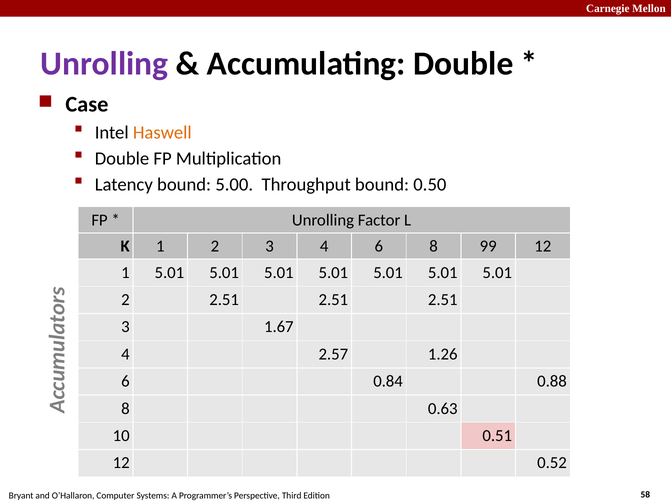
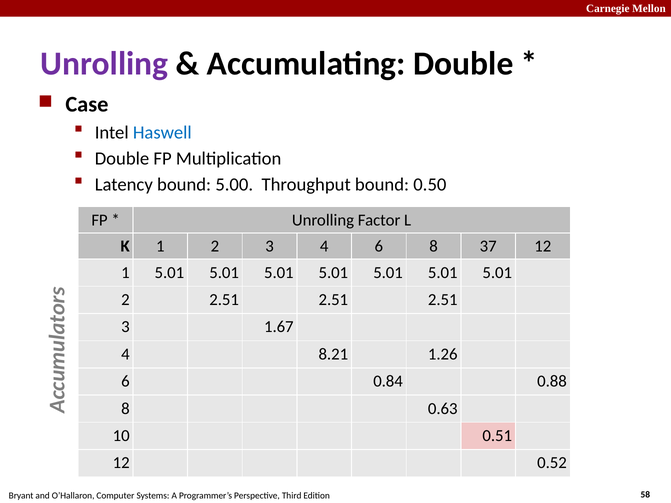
Haswell colour: orange -> blue (162, 133)
99: 99 -> 37 (488, 246)
2.57: 2.57 -> 8.21 (333, 354)
